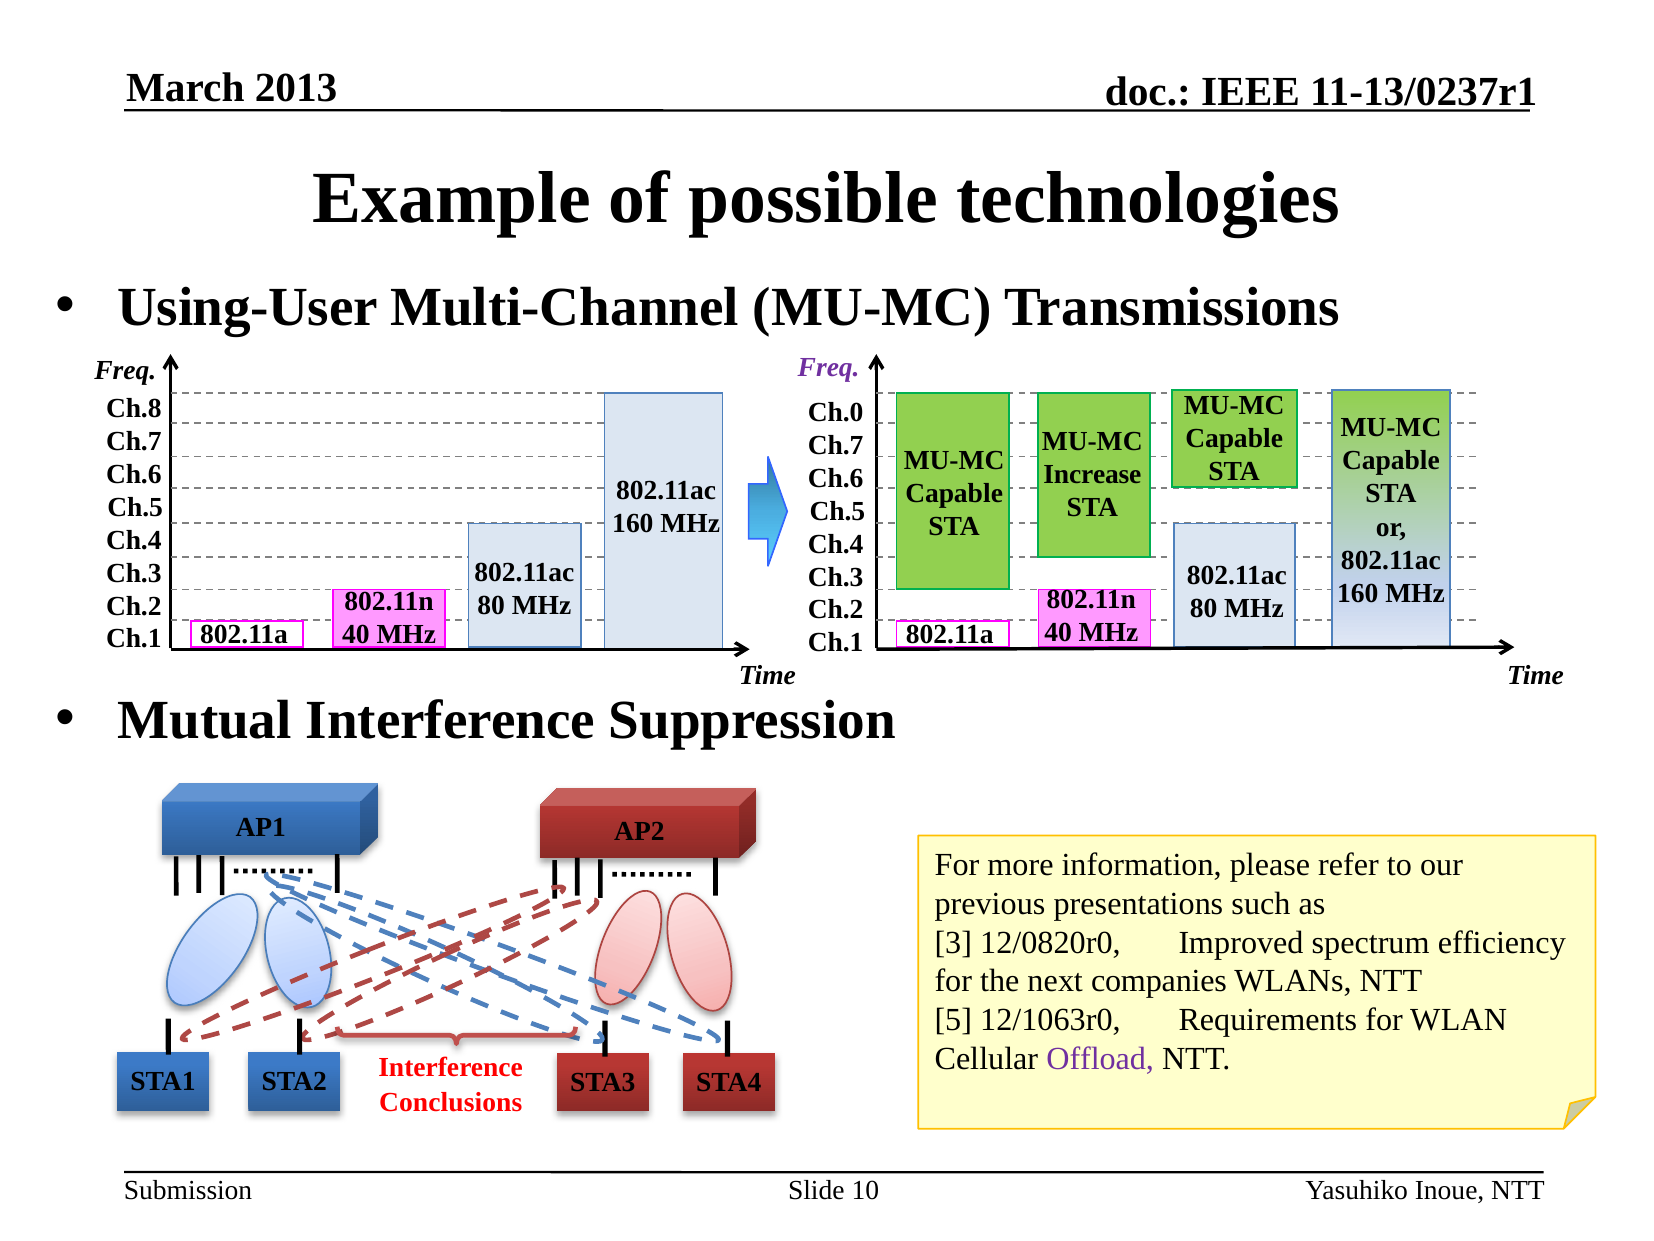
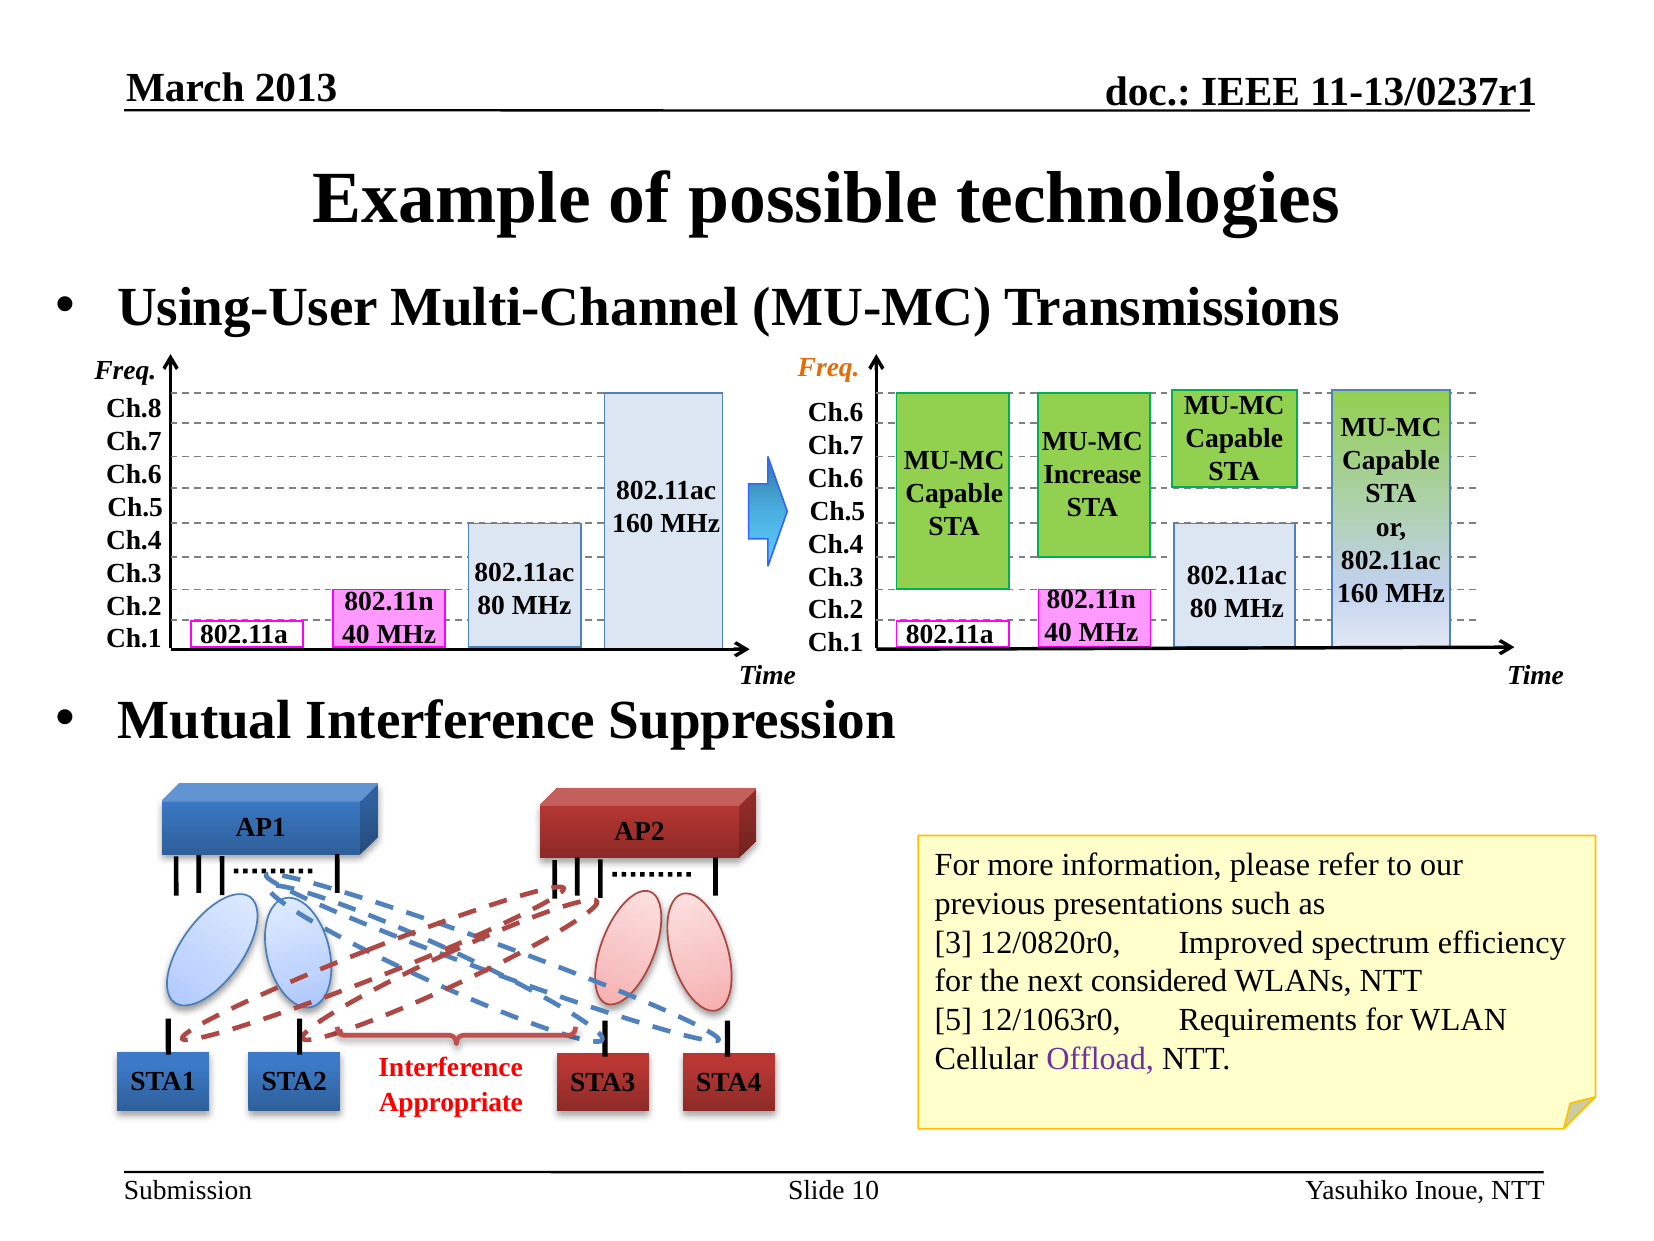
Freq colour: purple -> orange (829, 367)
Ch.0: Ch.0 -> Ch.6 (836, 412)
companies: companies -> considered (1159, 981)
Conclusions: Conclusions -> Appropriate (451, 1102)
